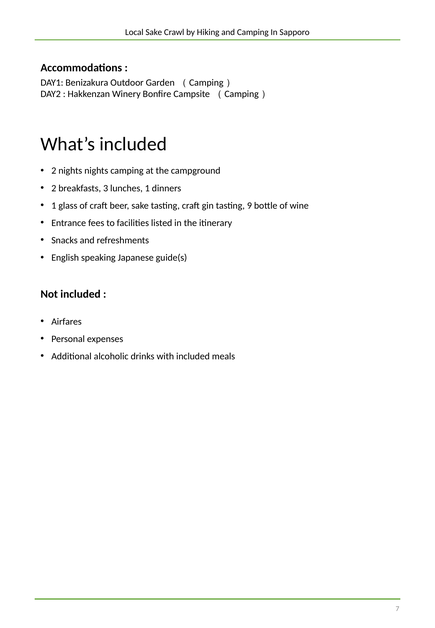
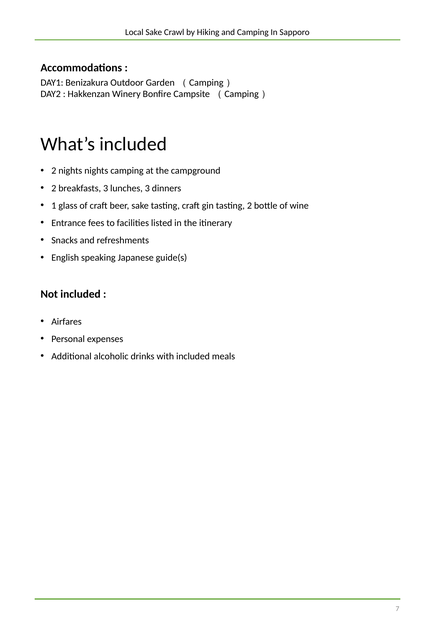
lunches 1: 1 -> 3 (147, 188)
tasting 9: 9 -> 2 (249, 206)
